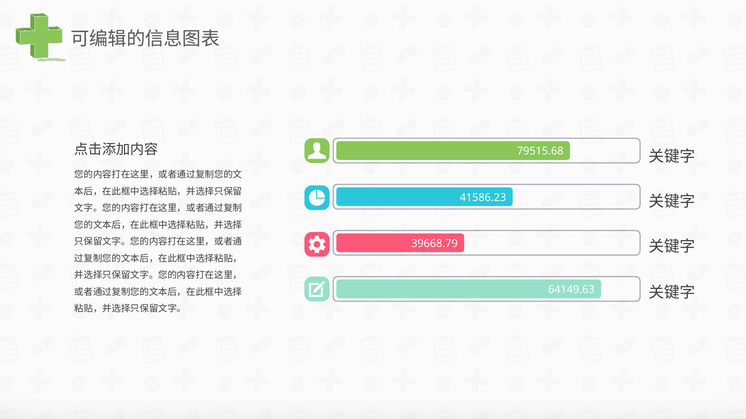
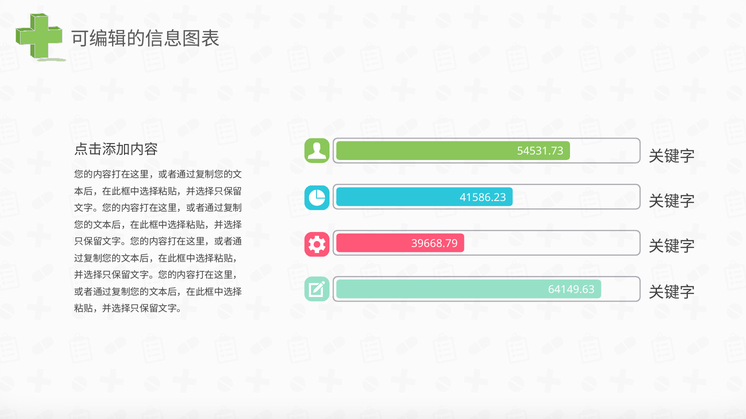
79515.68: 79515.68 -> 54531.73 (540, 152)
